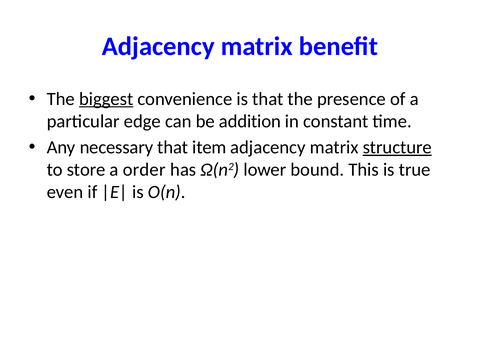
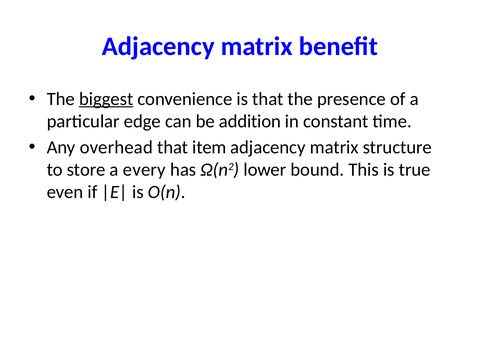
necessary: necessary -> overhead (116, 147)
structure underline: present -> none (397, 147)
order: order -> every (144, 170)
